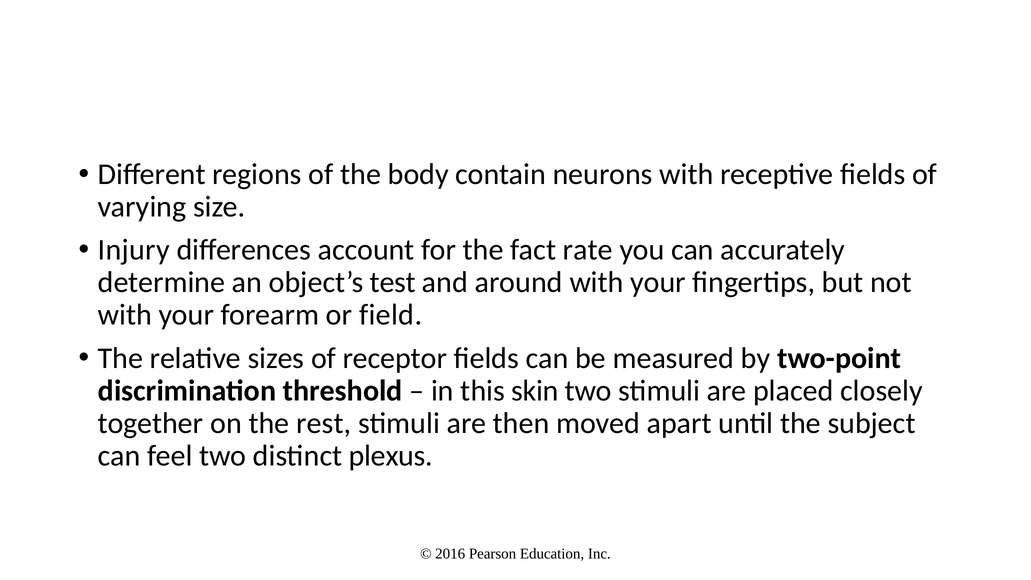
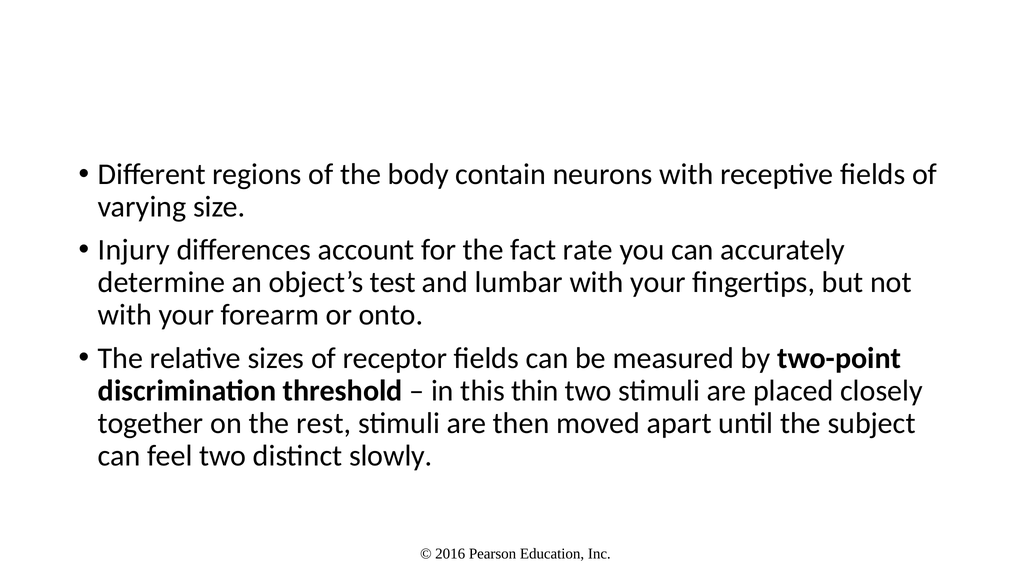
around: around -> lumbar (519, 283)
field: field -> onto (391, 315)
skin: skin -> thin (535, 391)
plexus: plexus -> slowly (391, 456)
